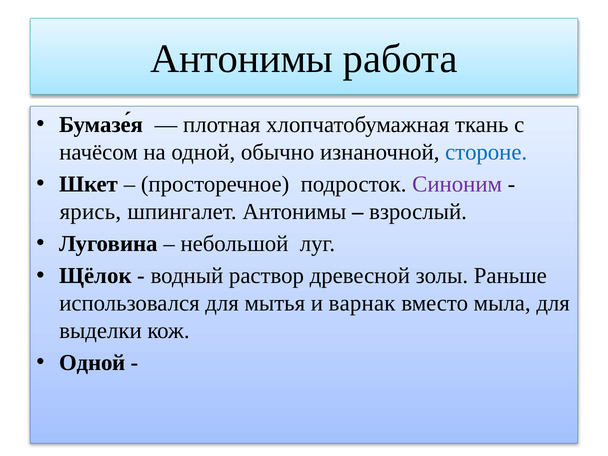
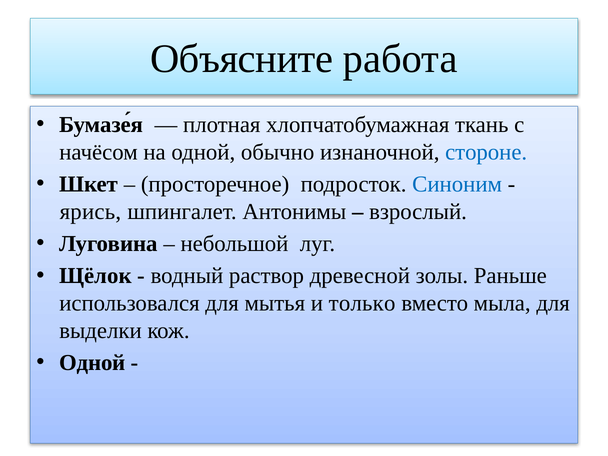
Антонимы: Антонимы -> Объясните (242, 59)
Синоним colour: purple -> blue (457, 184)
варнак: варнак -> только (362, 303)
